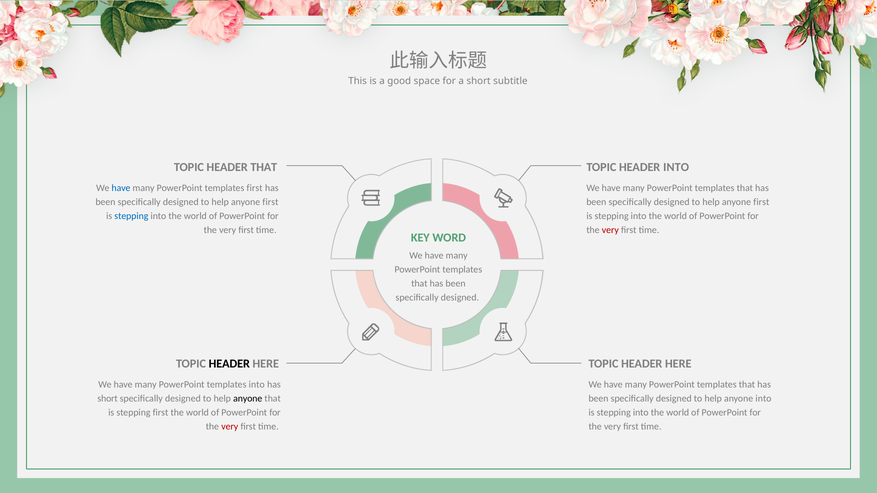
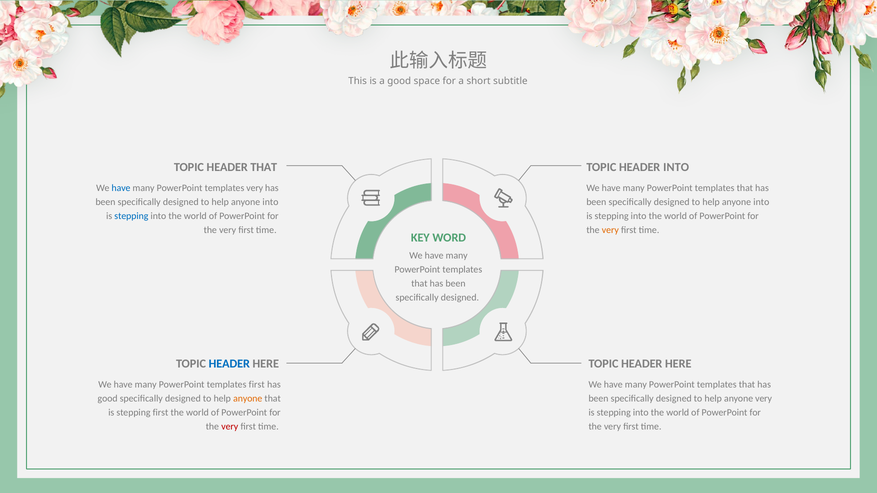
templates first: first -> very (255, 188)
first: first -> into (270, 202)
first: first -> into (761, 202)
very colour: red -> orange (610, 230)
HEADER colour: black -> blue (229, 364)
templates into: into -> first (257, 385)
short: short -> good (108, 399)
anyone colour: black -> orange (248, 399)
anyone into: into -> very (764, 399)
